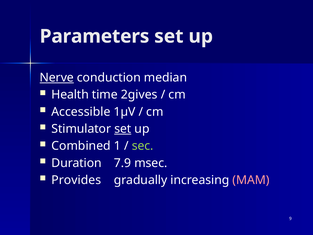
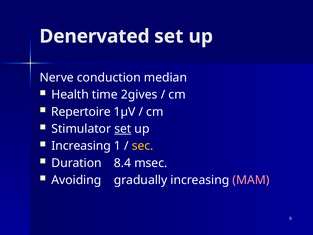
Parameters: Parameters -> Denervated (95, 36)
Nerve underline: present -> none (57, 78)
Accessible: Accessible -> Repertoire (81, 112)
Combined: Combined -> Increasing (81, 146)
sec colour: light green -> yellow (143, 146)
7.9: 7.9 -> 8.4 (123, 163)
Provides: Provides -> Avoiding (76, 180)
